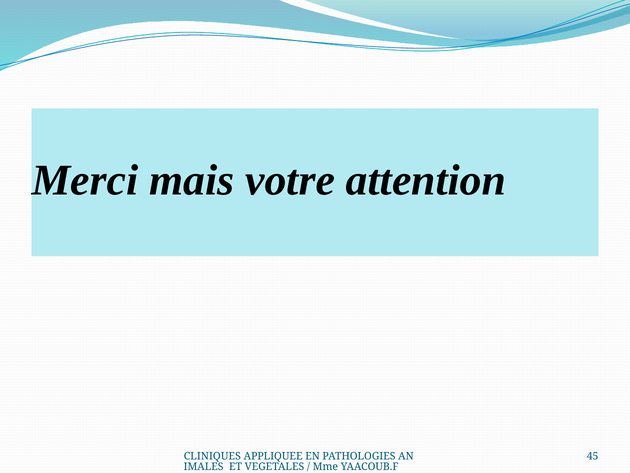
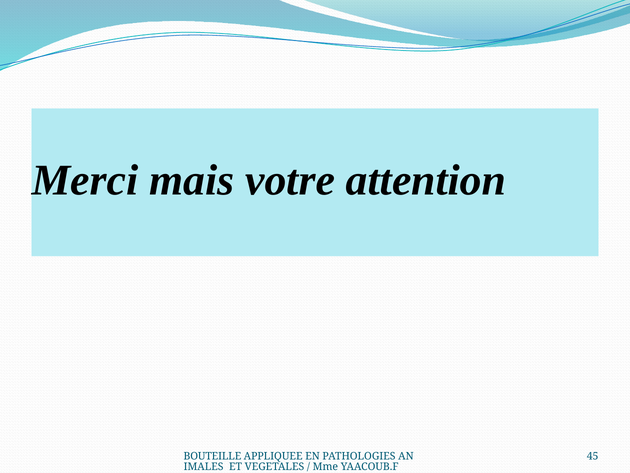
CLINIQUES: CLINIQUES -> BOUTEILLE (212, 456)
